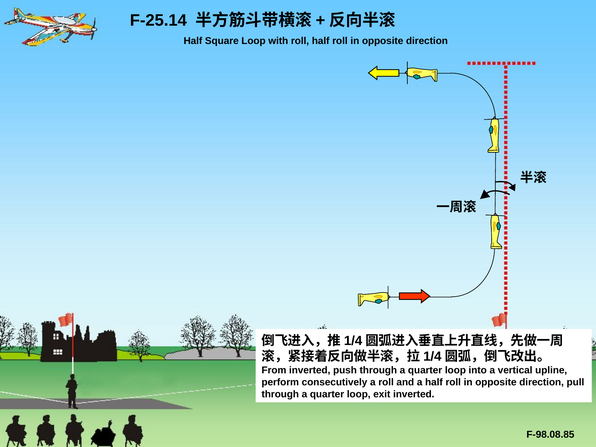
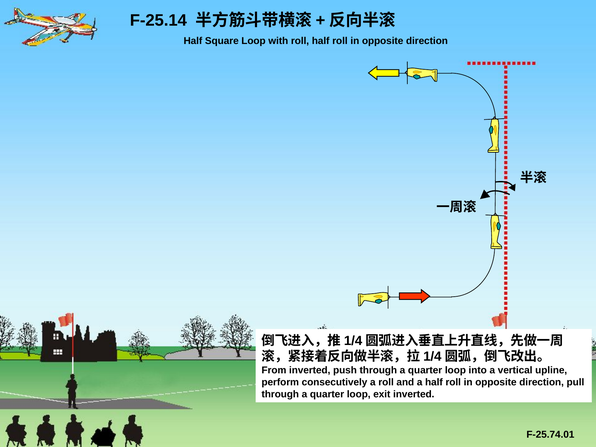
F-98.08.85: F-98.08.85 -> F-25.74.01 (550, 435)
